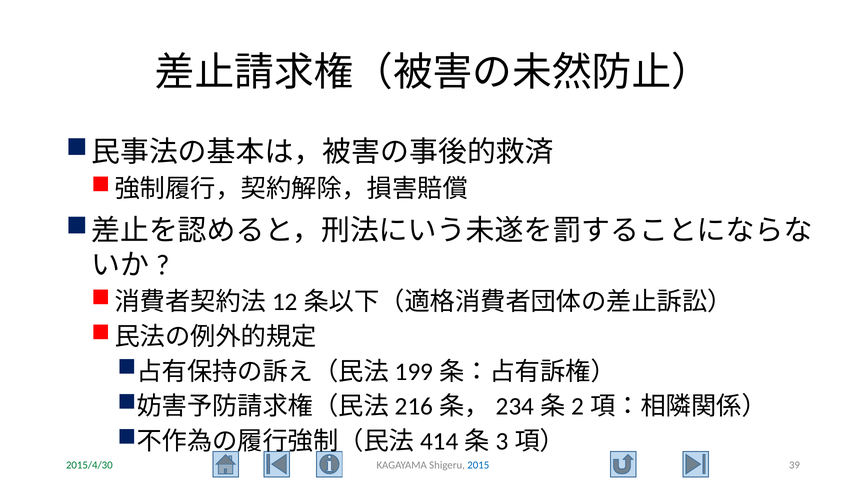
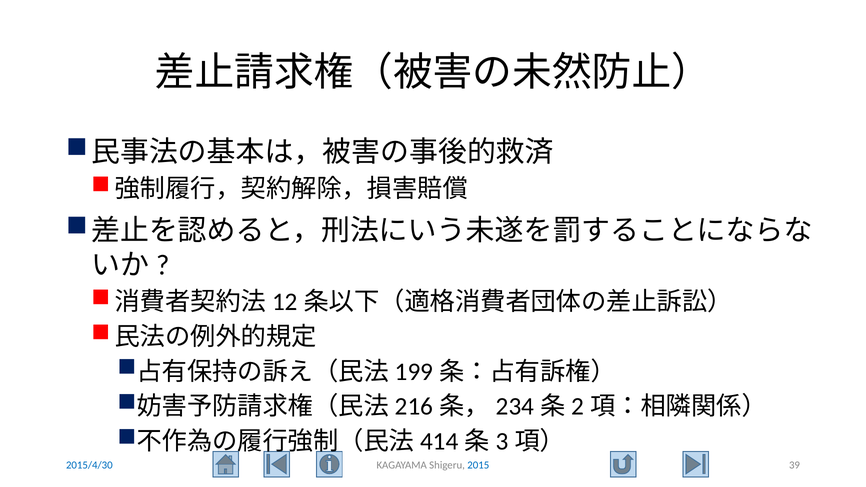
2015/4/30 colour: green -> blue (89, 465)
